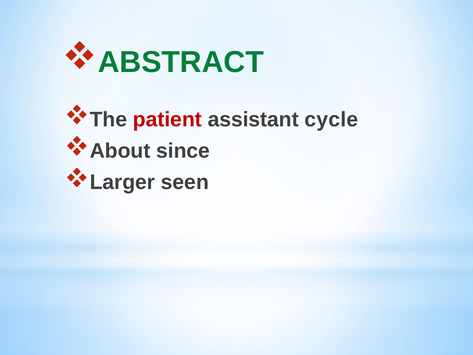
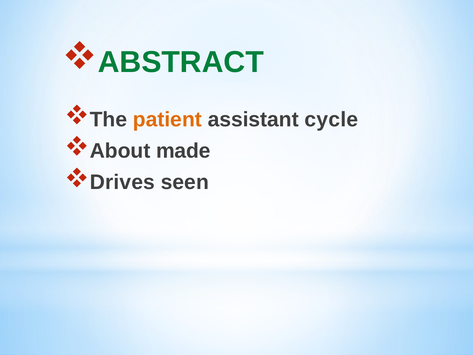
patient colour: red -> orange (167, 119)
since: since -> made (183, 151)
Larger: Larger -> Drives (122, 182)
